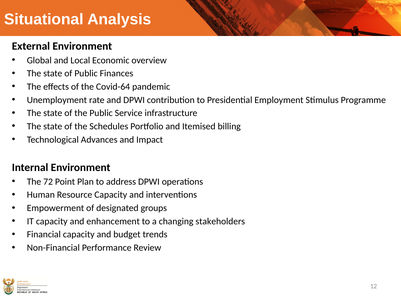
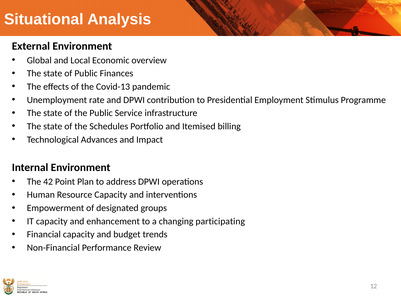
Covid-64: Covid-64 -> Covid-13 (113, 87)
72: 72 -> 42 (48, 182)
stakeholders: stakeholders -> participating (220, 222)
